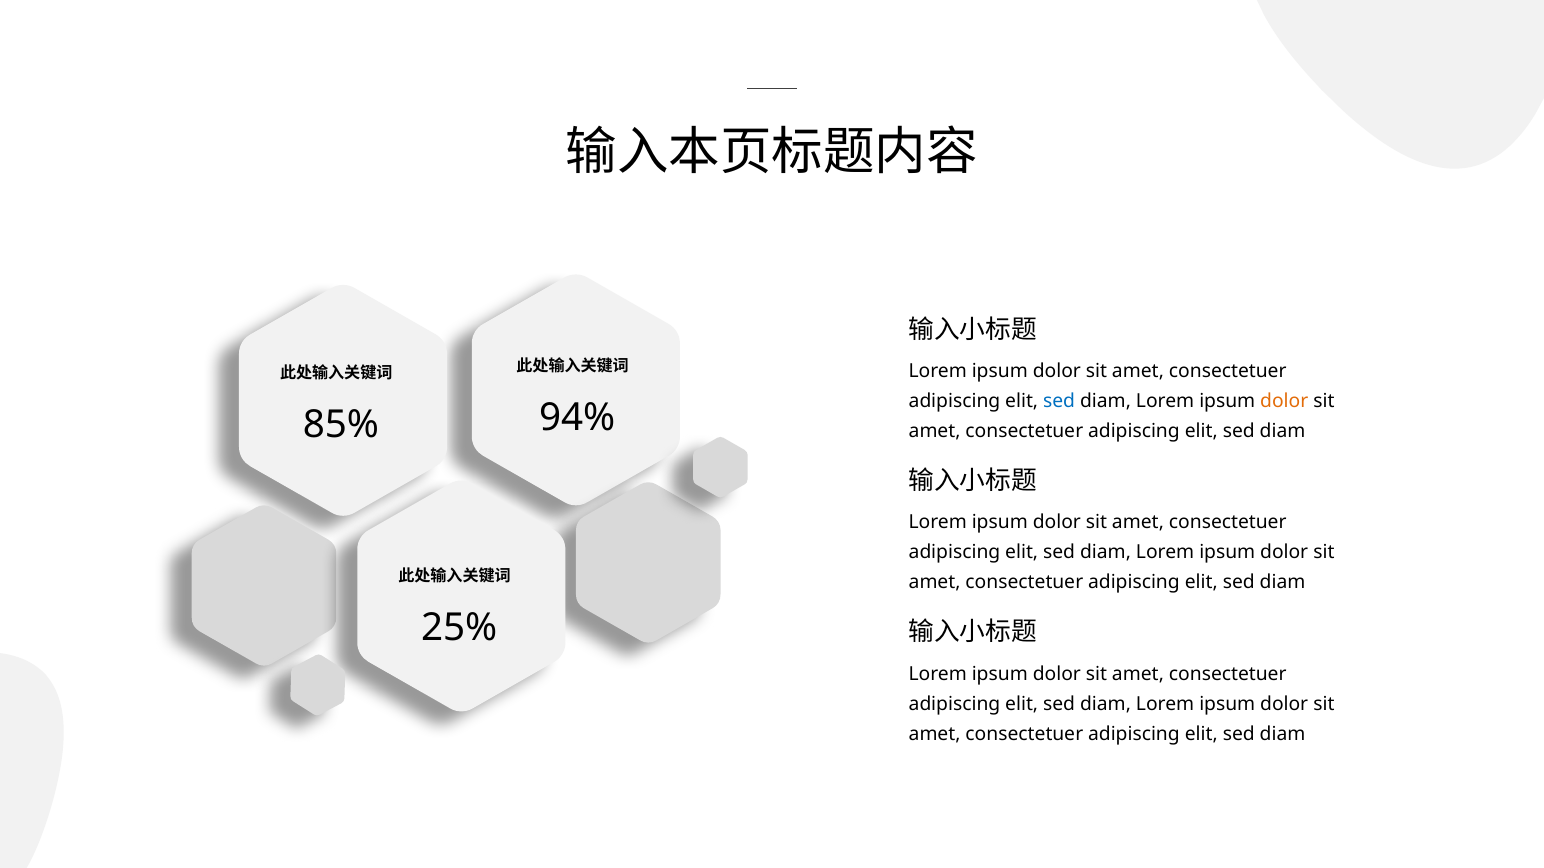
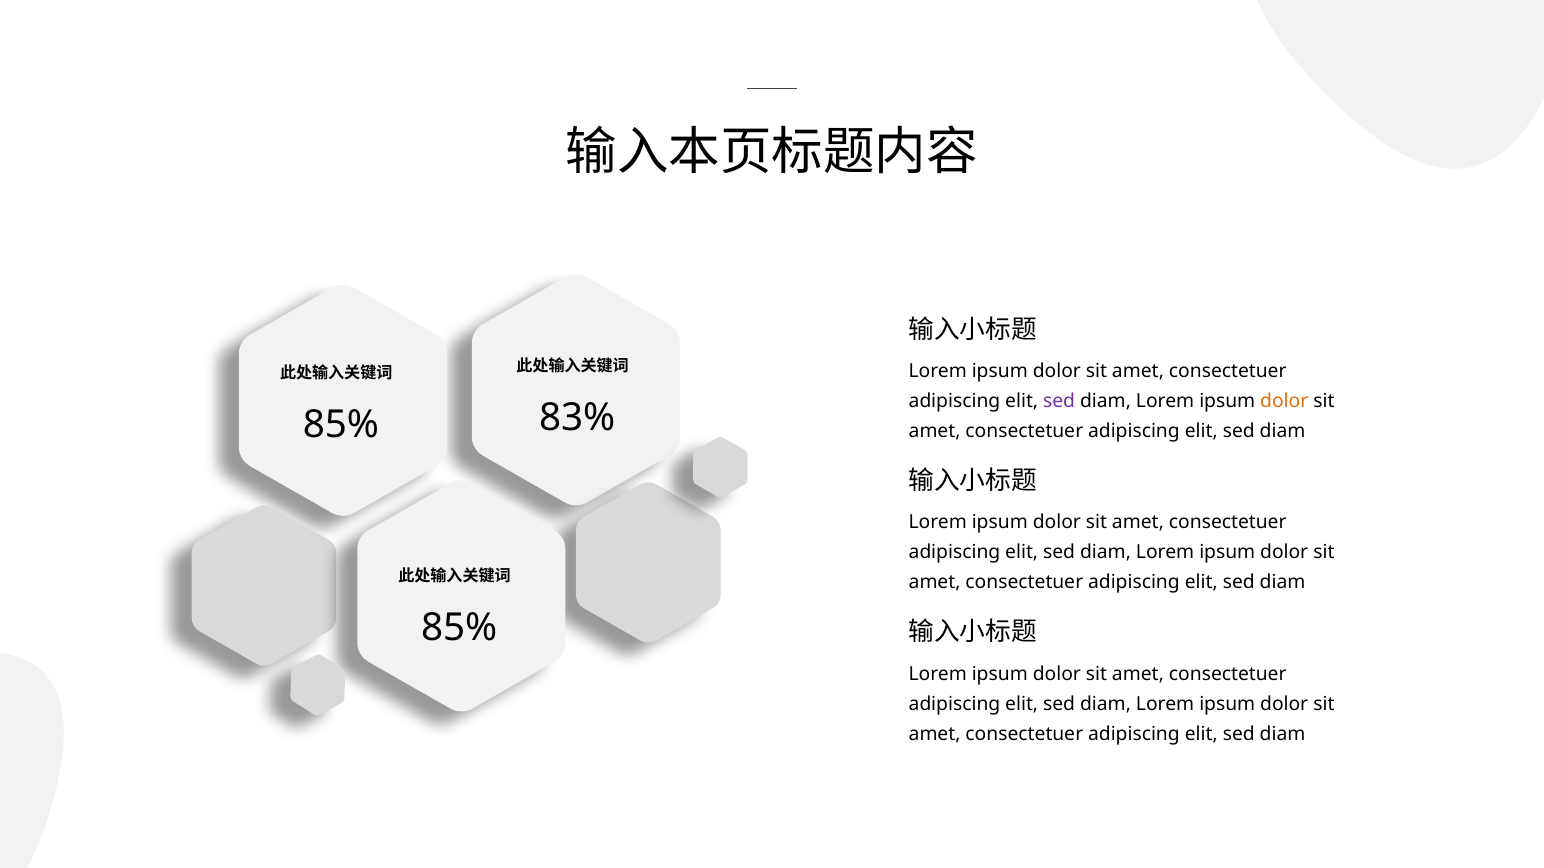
sed colour: blue -> purple (1059, 401)
94%: 94% -> 83% (577, 418)
25%: 25% -> 85% (459, 628)
